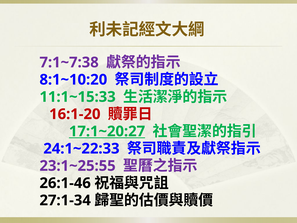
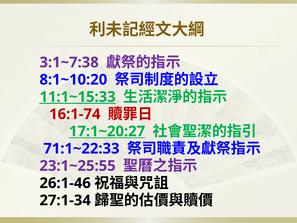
7:1~7:38: 7:1~7:38 -> 3:1~7:38 (69, 62)
11:1~15:33 underline: none -> present (78, 97)
16:1-20: 16:1-20 -> 16:1-74 (75, 114)
24:1~22:33: 24:1~22:33 -> 71:1~22:33 (81, 148)
